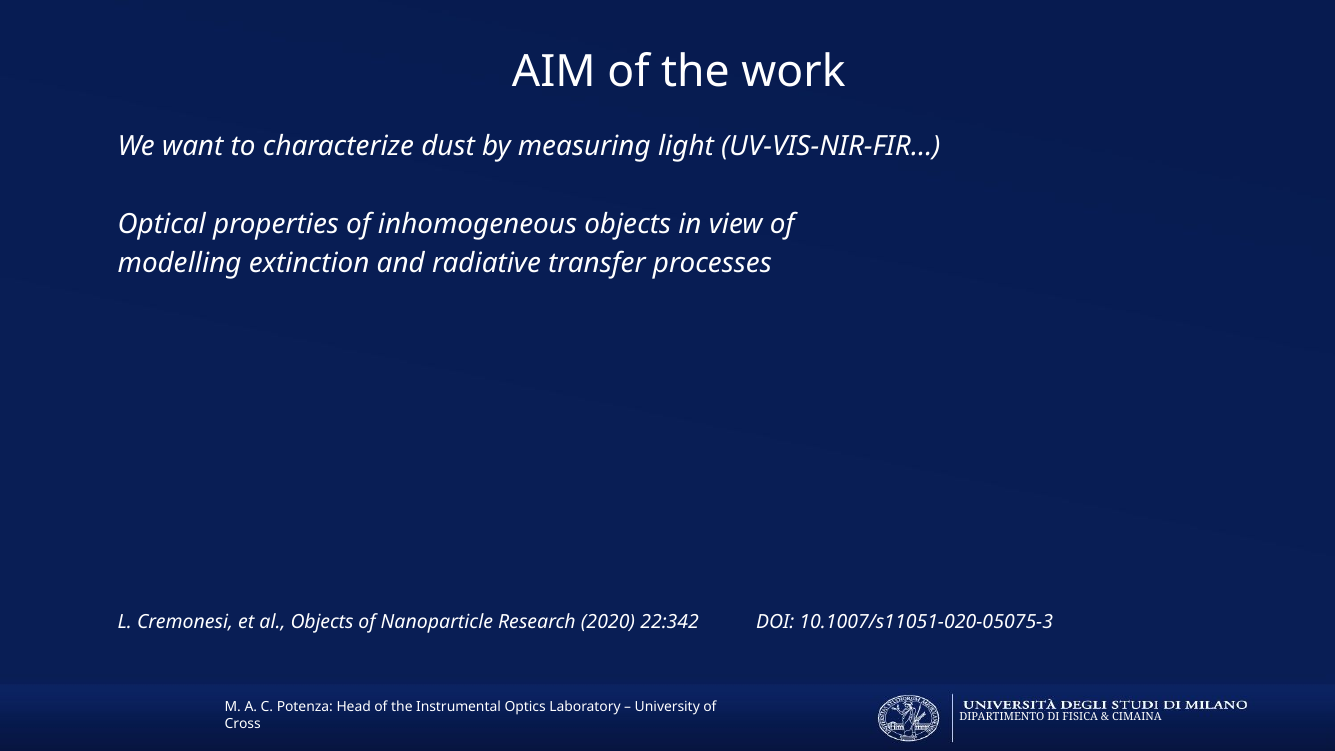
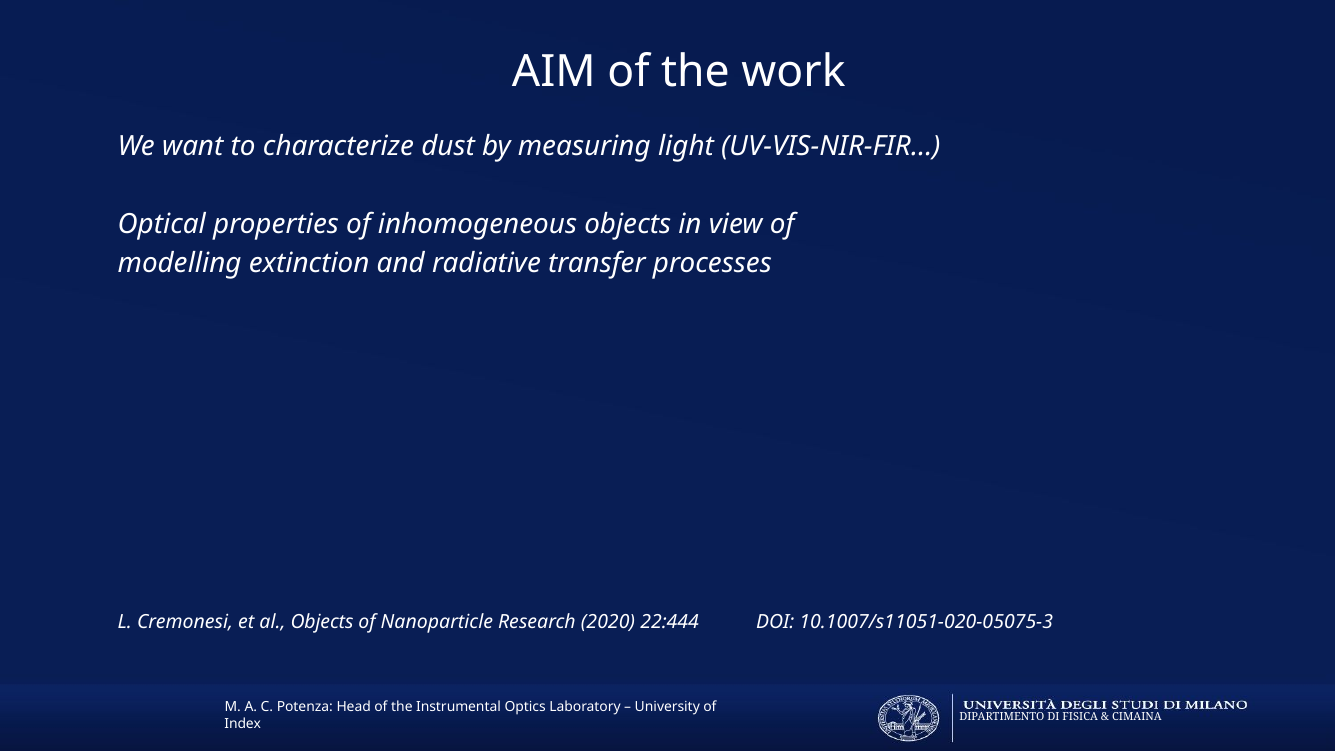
22:342: 22:342 -> 22:444 (670, 622)
Cross: Cross -> Index (243, 723)
